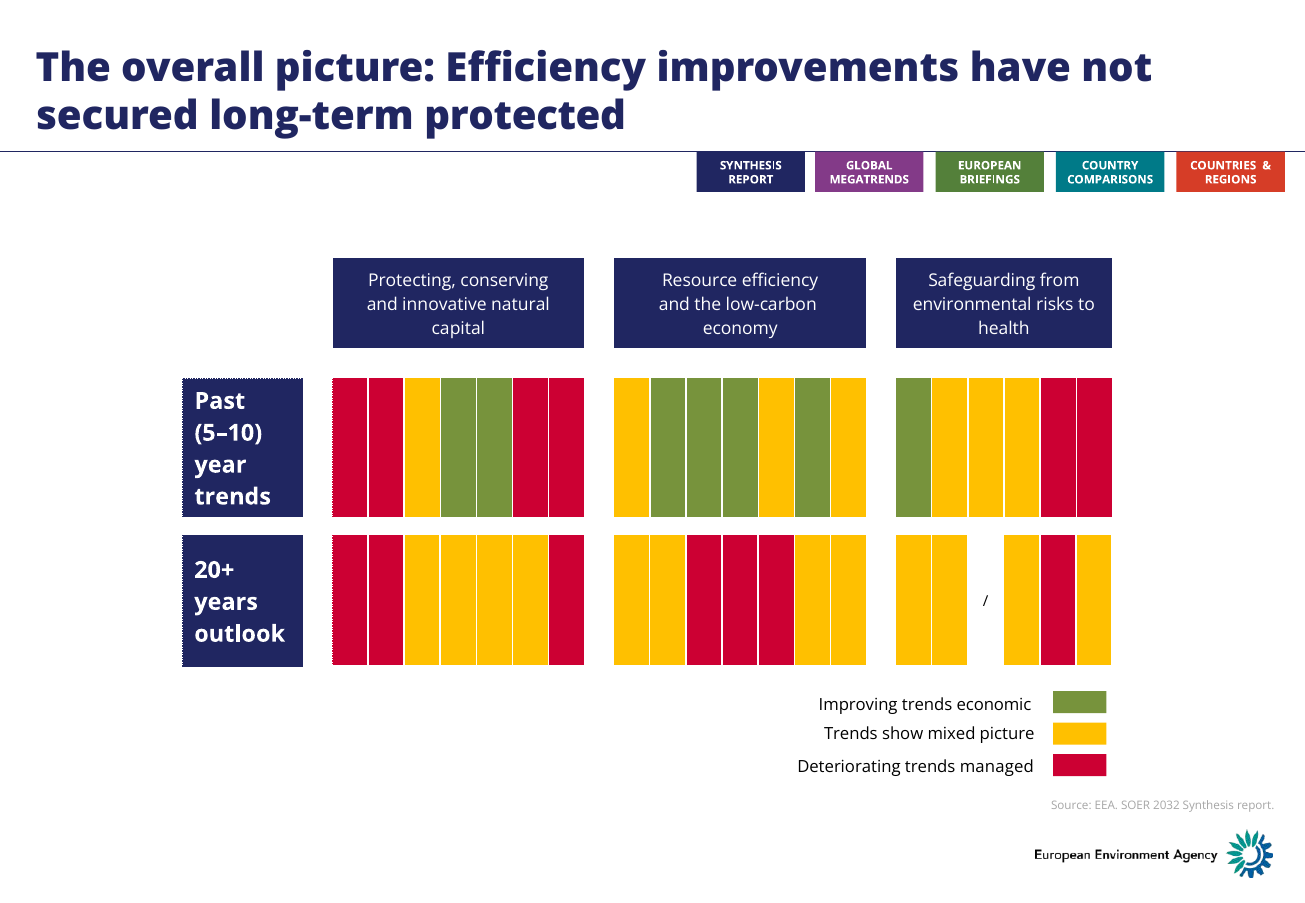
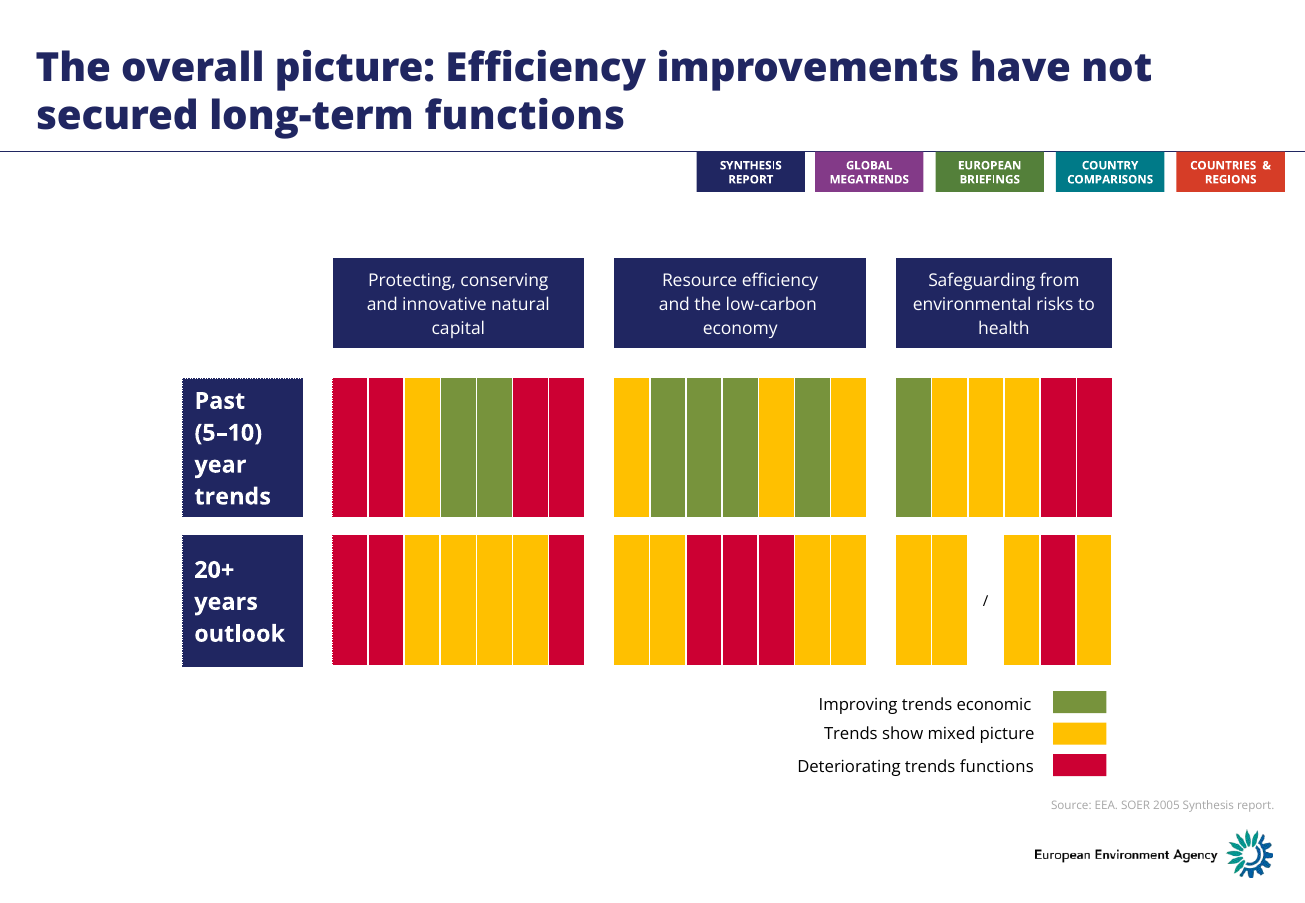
long-term protected: protected -> functions (525, 116)
trends managed: managed -> functions (997, 767)
2032: 2032 -> 2005 (1167, 806)
